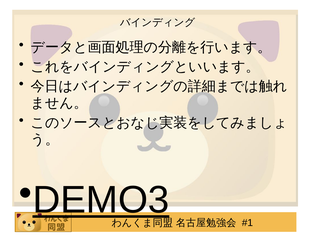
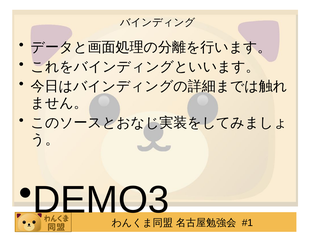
DEMO3 underline: present -> none (101, 200)
